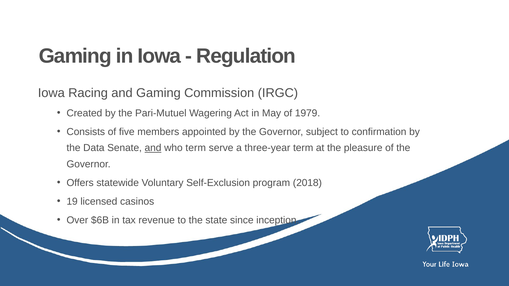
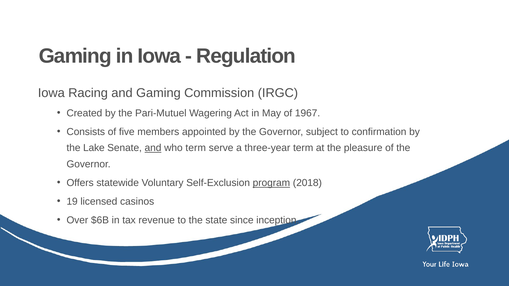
1979: 1979 -> 1967 (308, 113)
Data: Data -> Lake (94, 148)
program underline: none -> present (271, 183)
